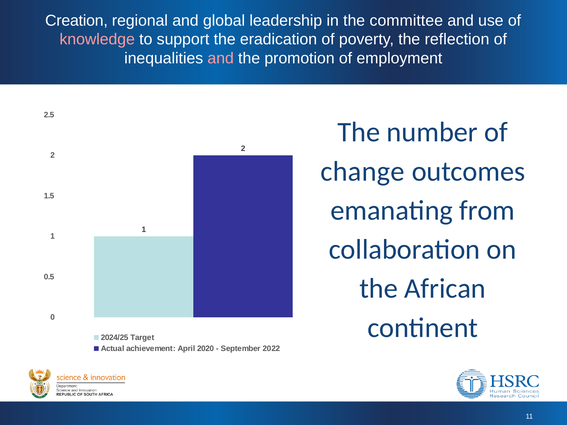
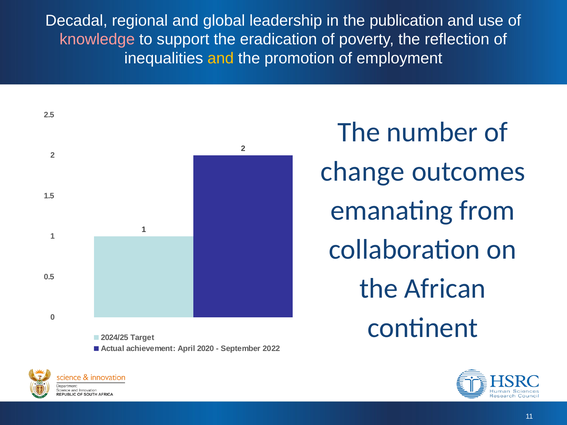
Creation: Creation -> Decadal (76, 21)
committee: committee -> publication (406, 21)
and colour: pink -> yellow (221, 58)
